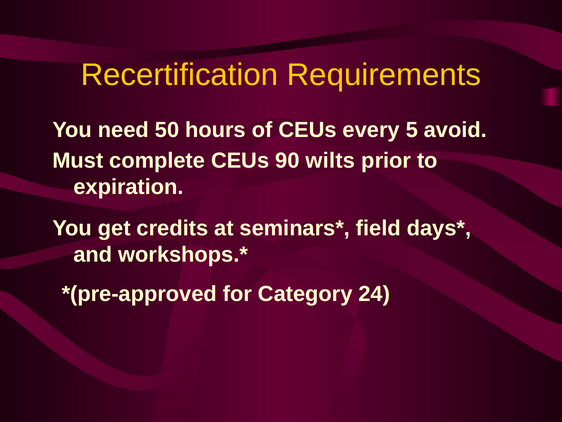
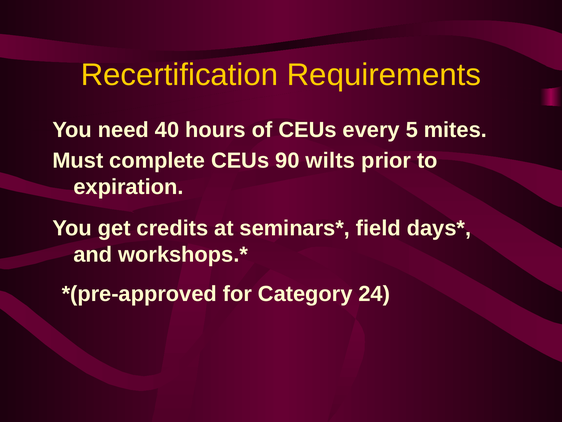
50: 50 -> 40 (167, 130)
avoid: avoid -> mites (455, 130)
